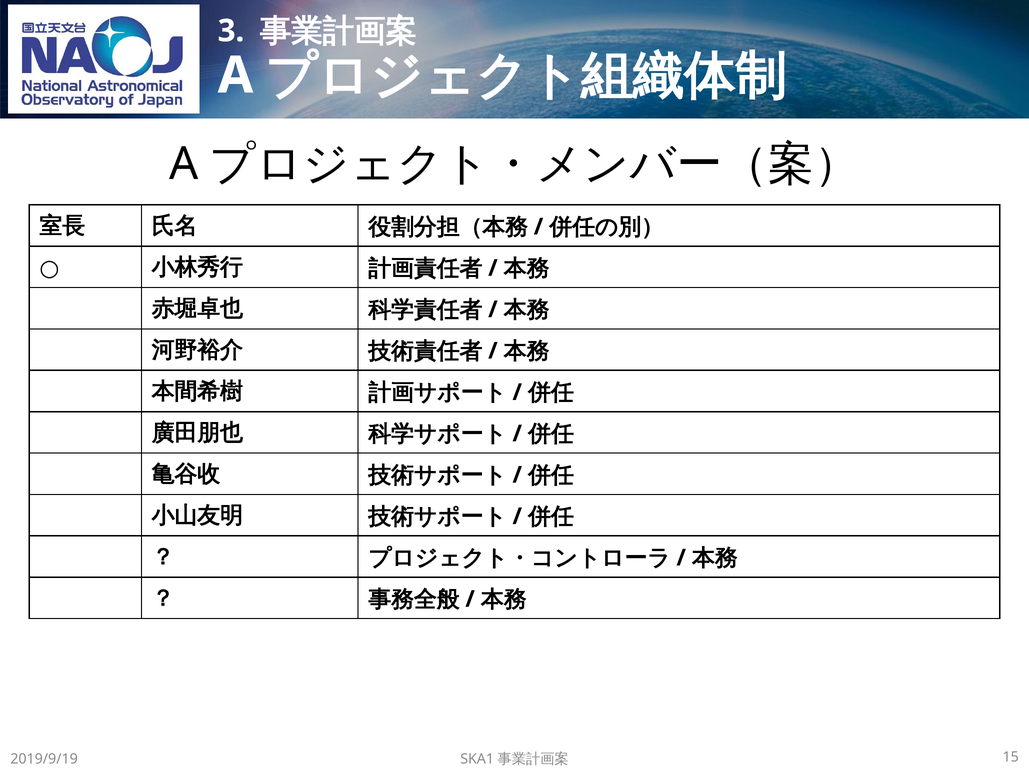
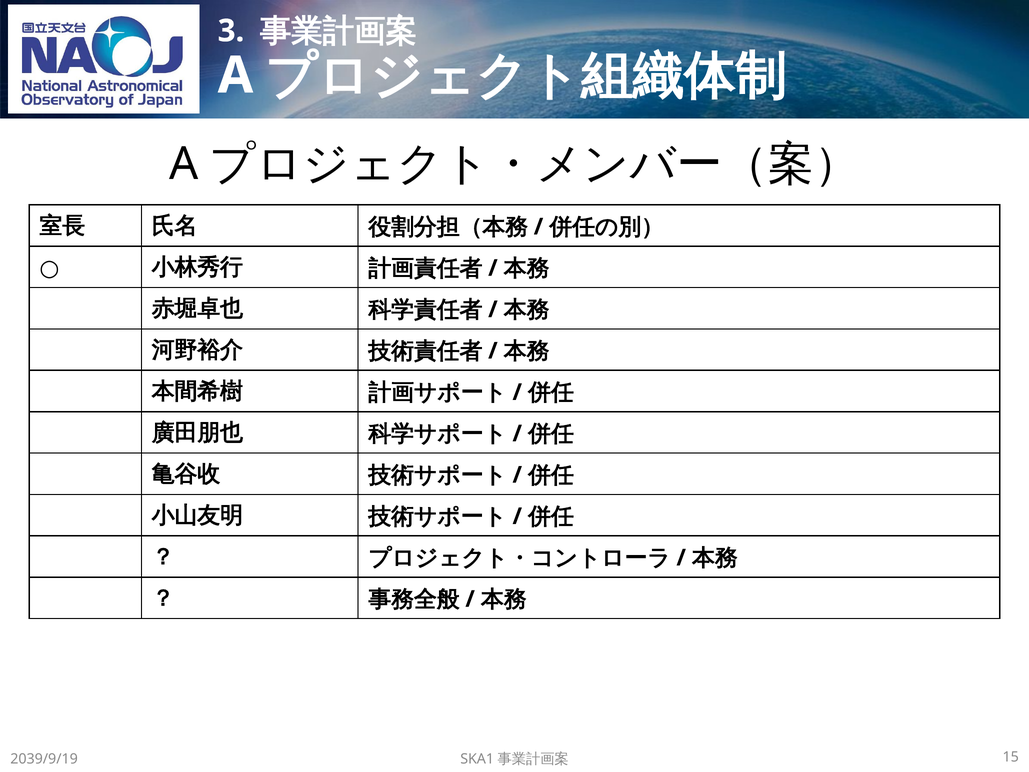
2019/9/19: 2019/9/19 -> 2039/9/19 (44, 759)
